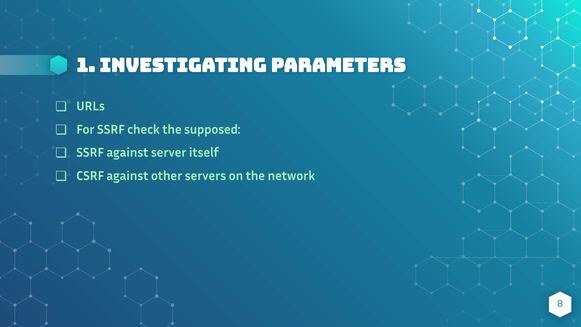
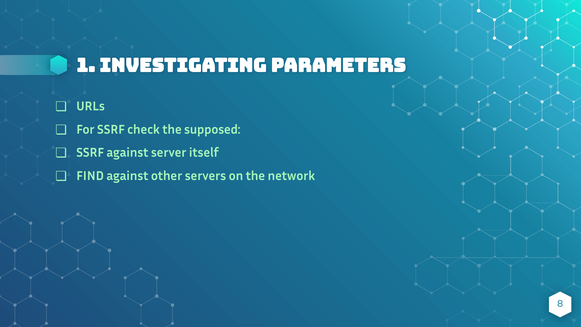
CSRF: CSRF -> FIND (90, 176)
